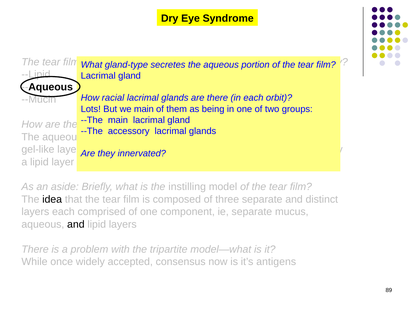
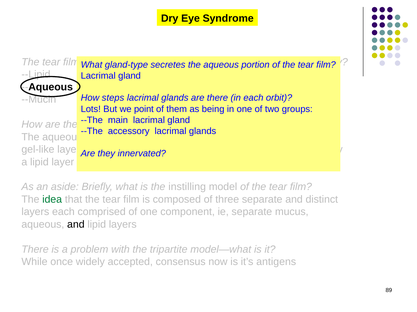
racial: racial -> steps (113, 98)
we main: main -> point (144, 109)
idea colour: black -> green (52, 200)
